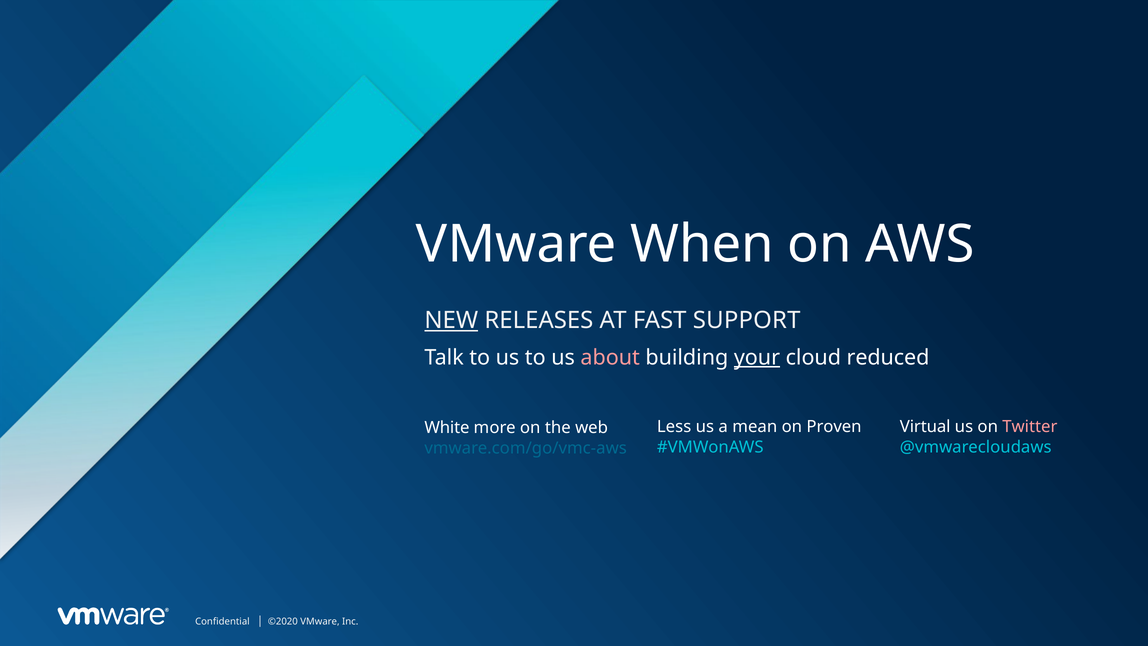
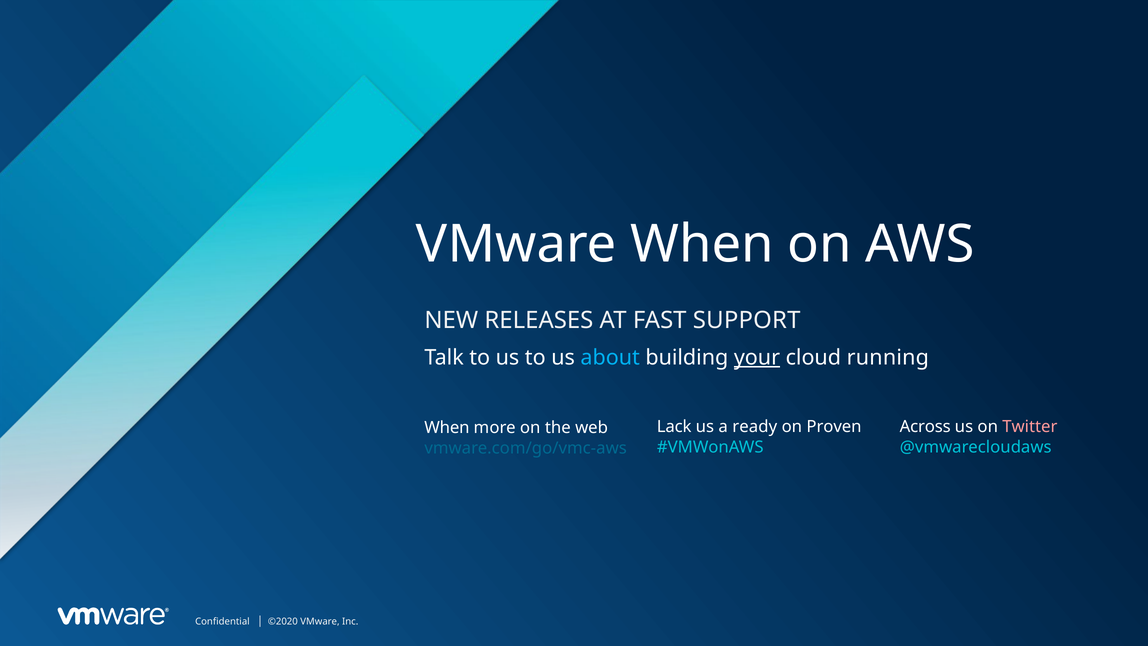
NEW underline: present -> none (451, 320)
about colour: pink -> light blue (610, 357)
reduced: reduced -> running (888, 357)
Less: Less -> Lack (674, 427)
mean: mean -> ready (755, 427)
Virtual: Virtual -> Across (925, 427)
White: White -> When (447, 428)
